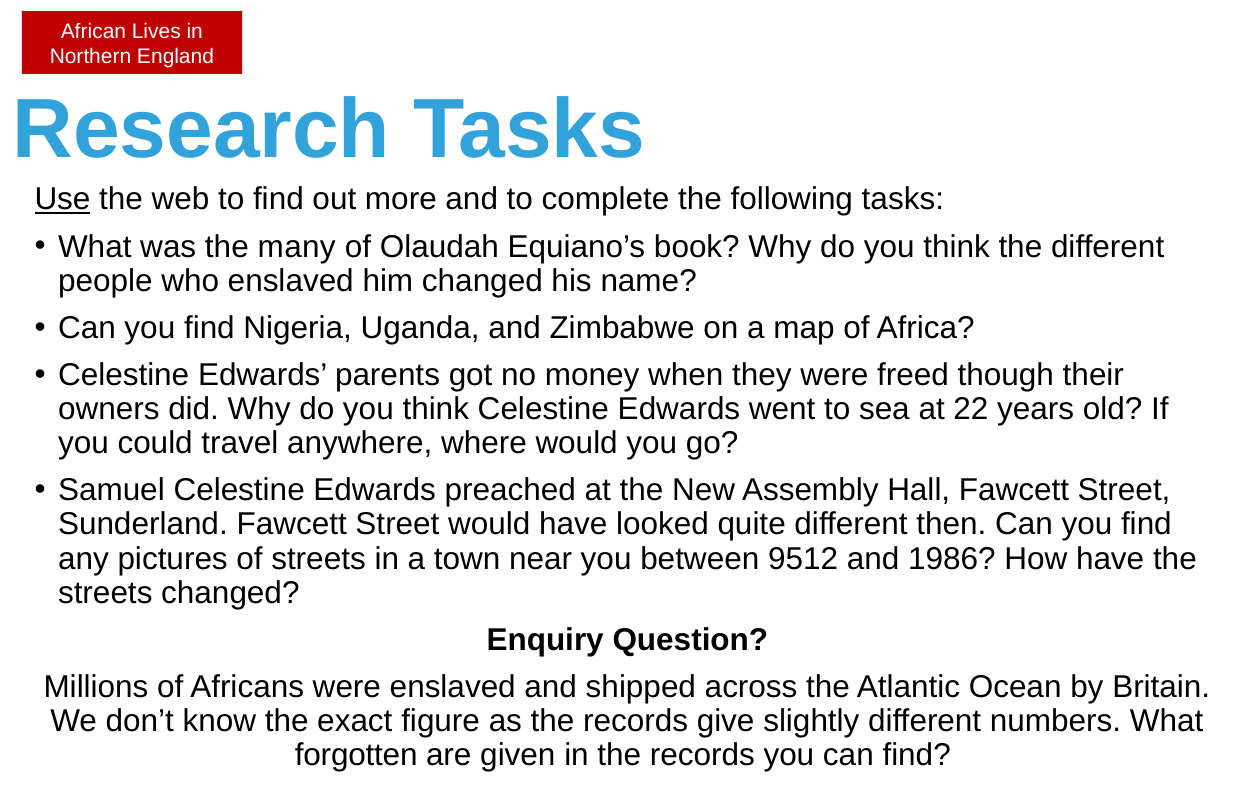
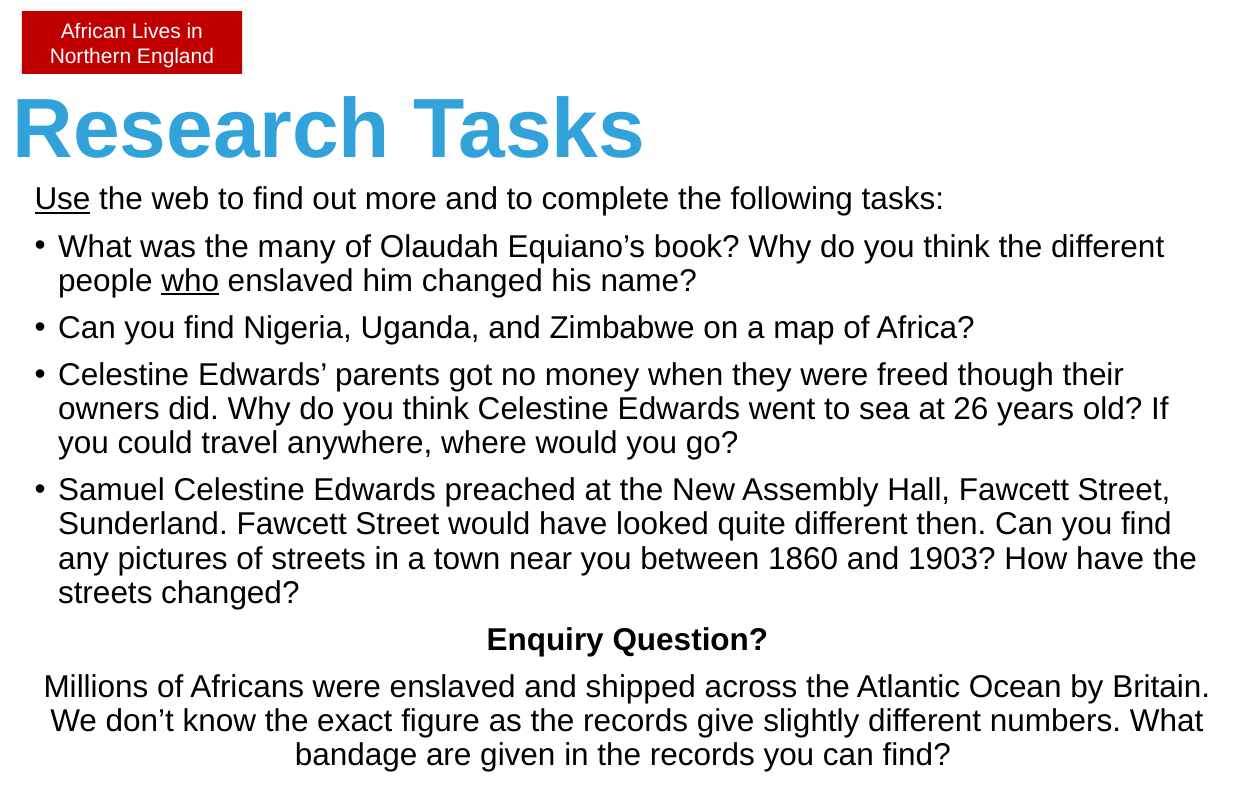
who underline: none -> present (190, 281)
22: 22 -> 26 (971, 409)
9512: 9512 -> 1860 (803, 558)
1986: 1986 -> 1903 (952, 558)
forgotten: forgotten -> bandage (356, 755)
